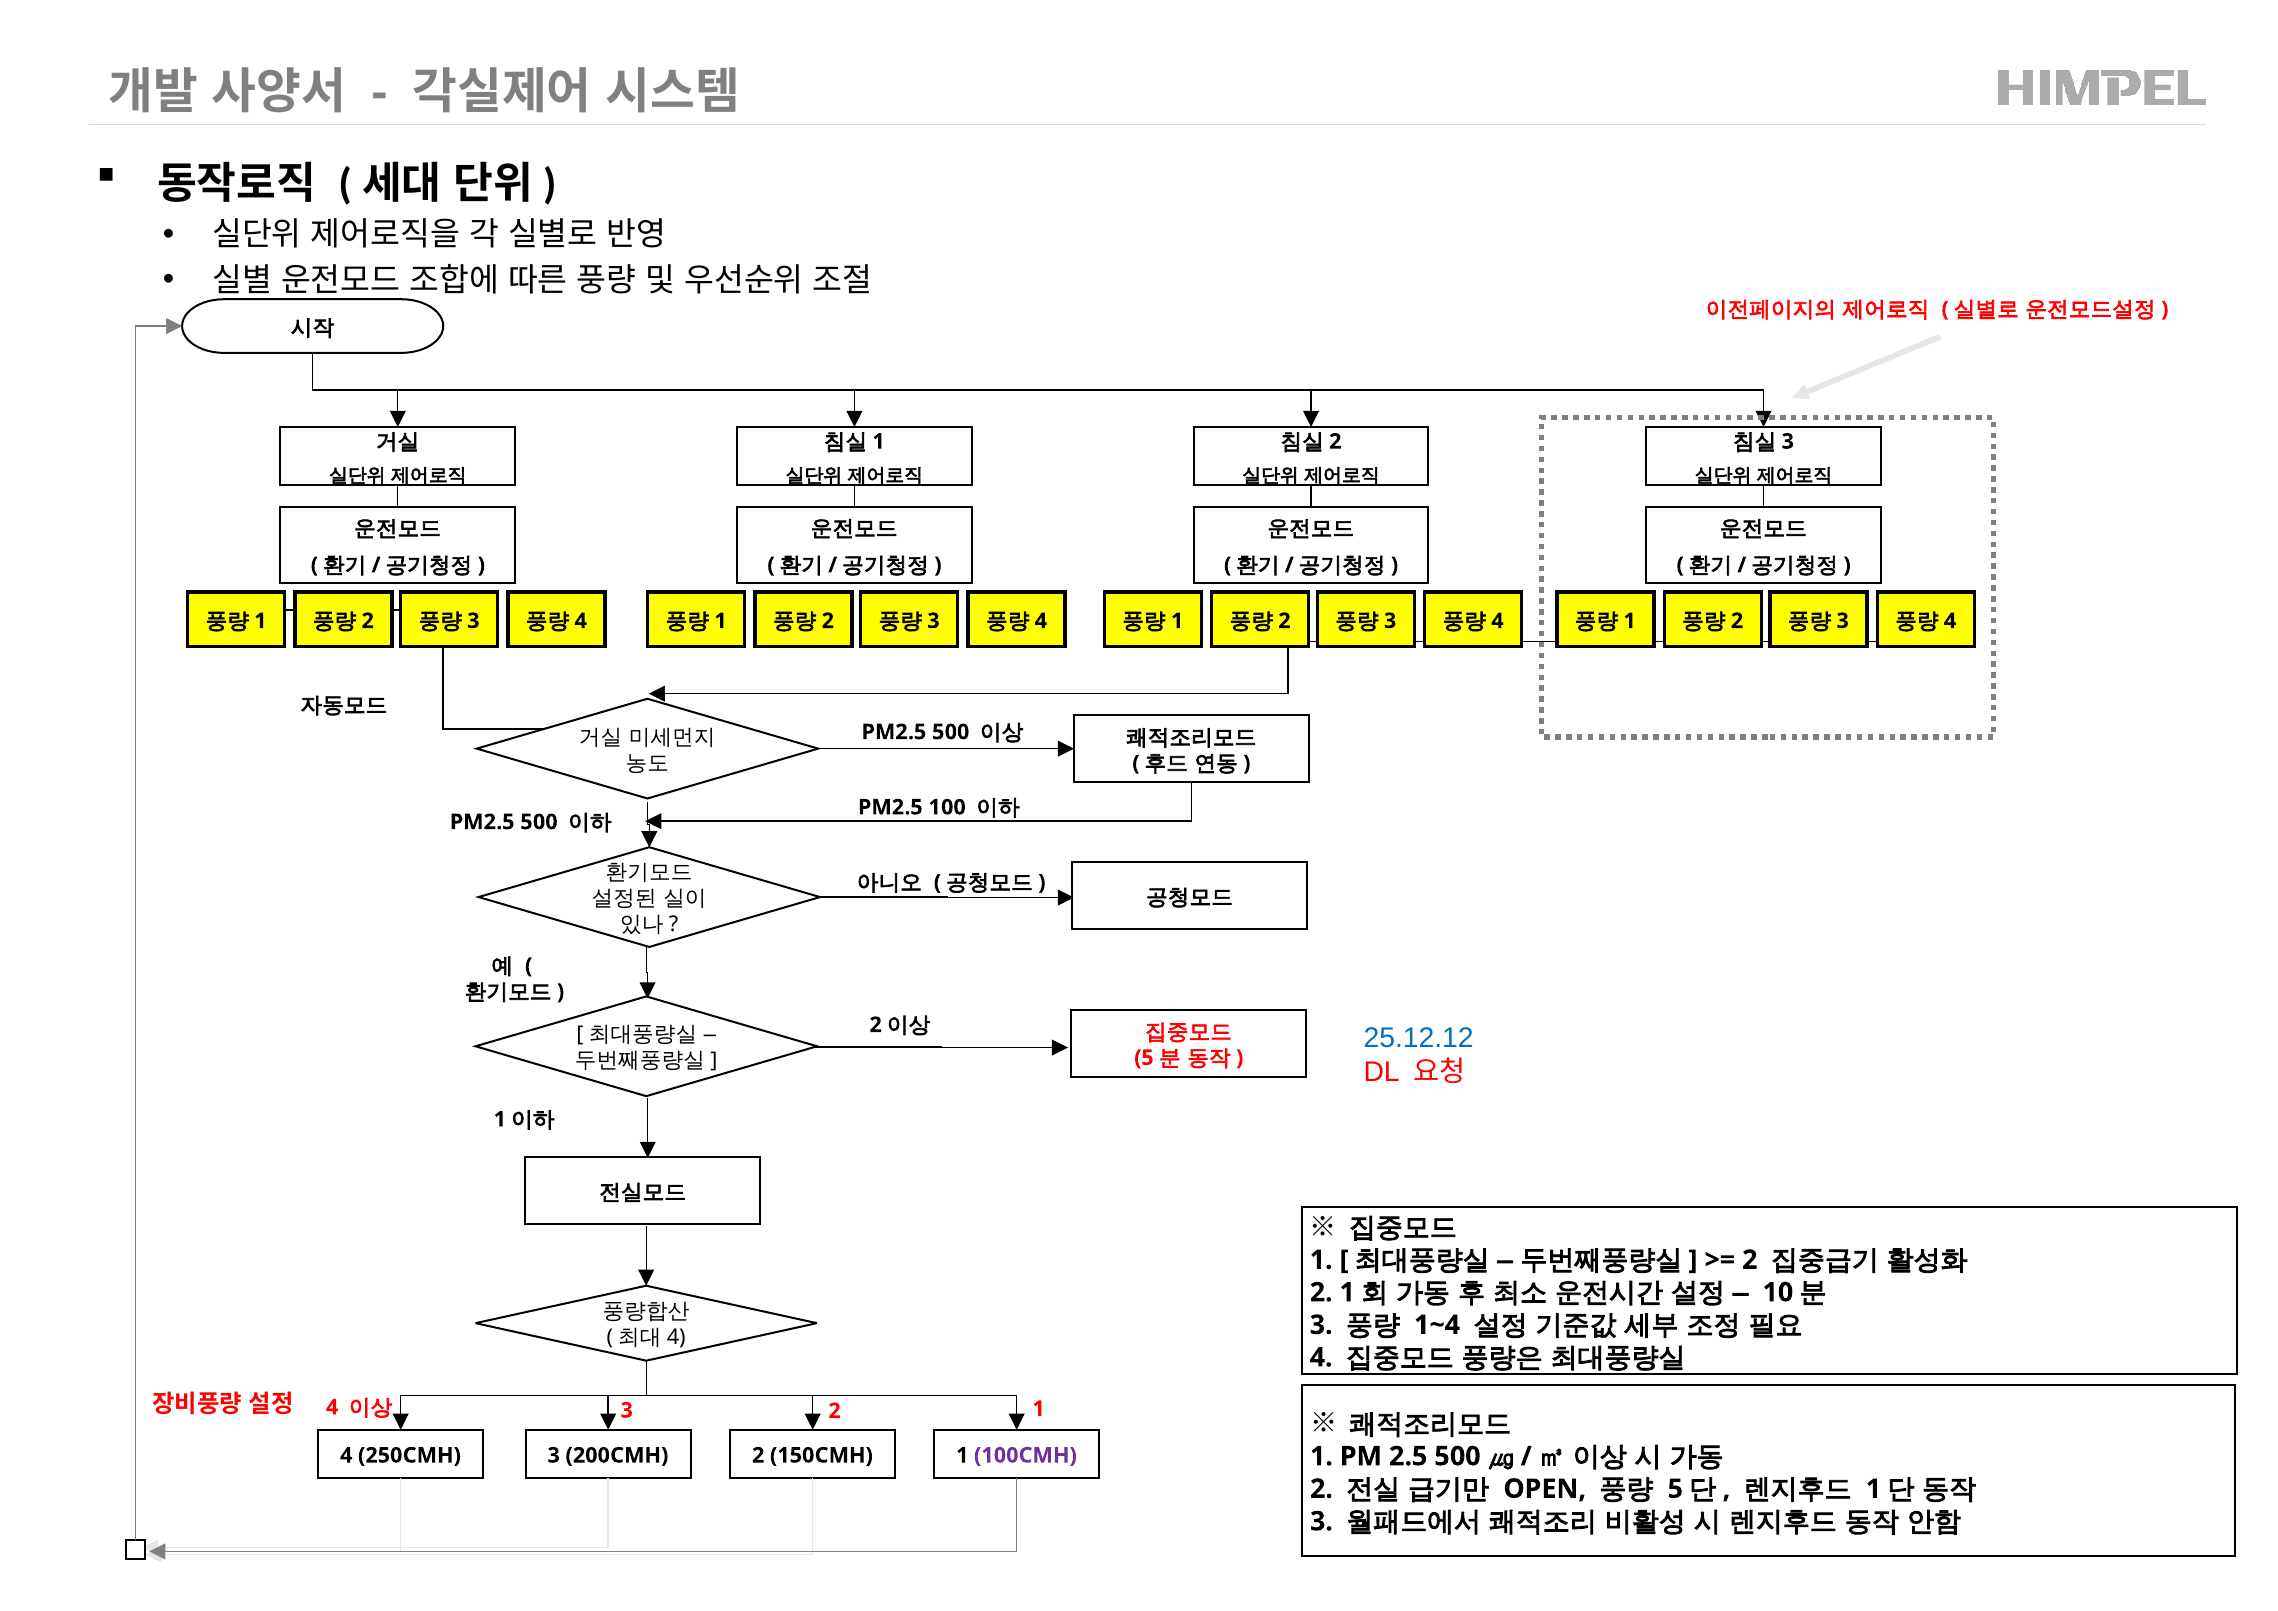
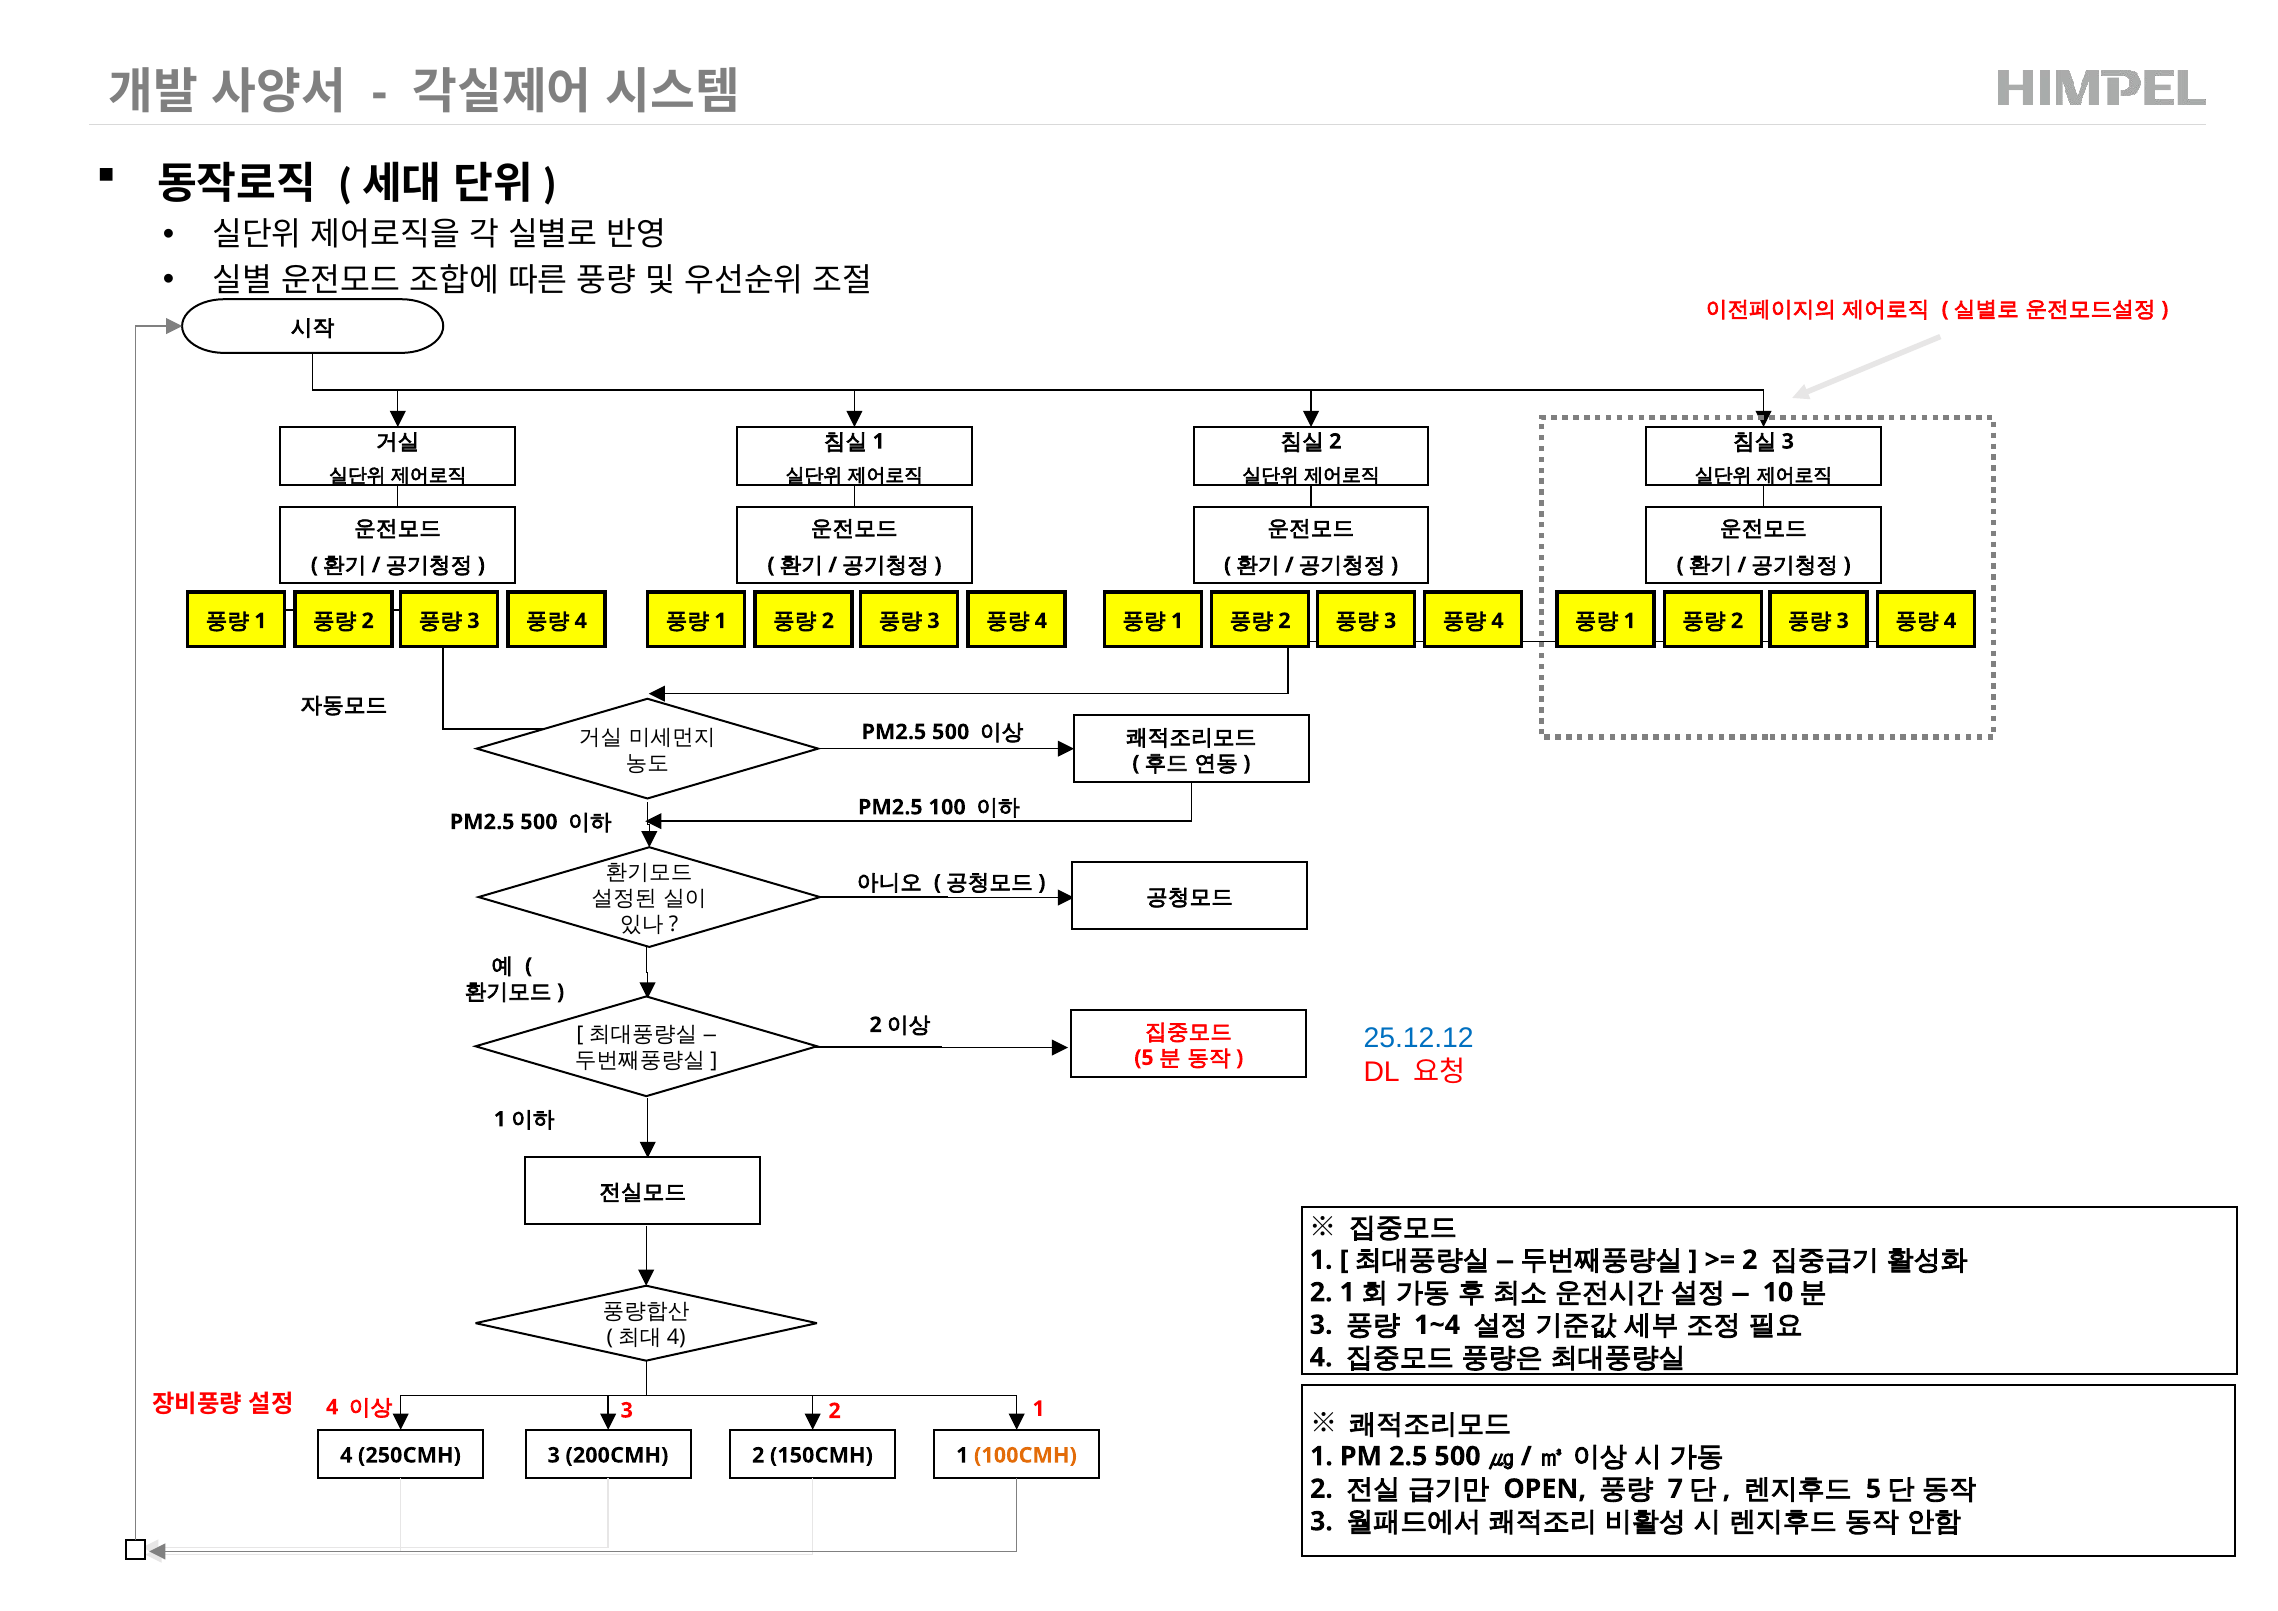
100CMH colour: purple -> orange (1025, 1455)
5: 5 -> 7 (1675, 1489)
1: 1 -> 5 (1873, 1489)
